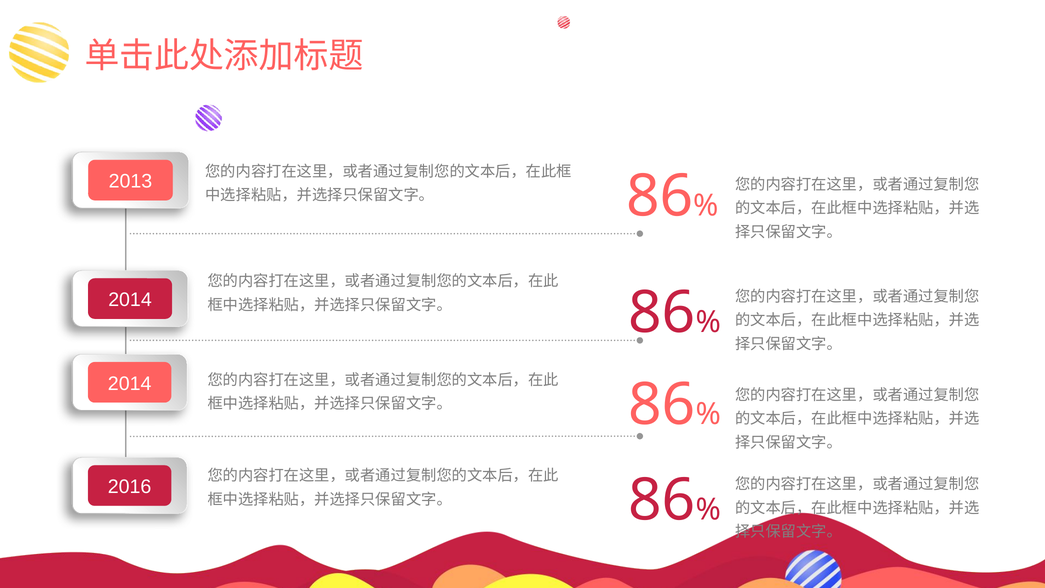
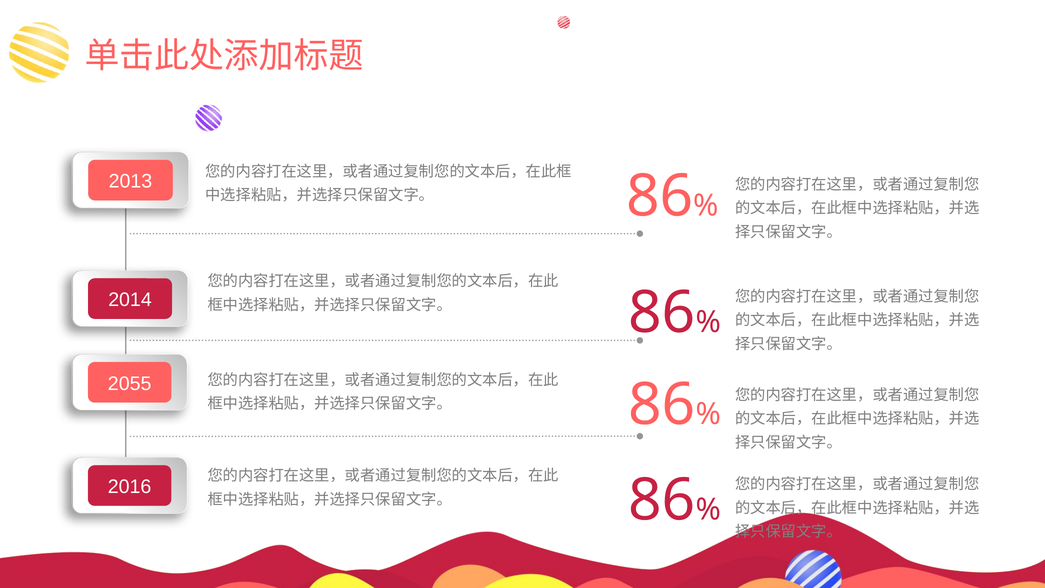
2014: 2014 -> 2055 (130, 384)
